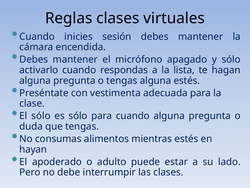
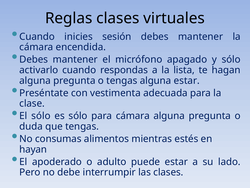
alguna estés: estés -> estar (187, 80)
para cuando: cuando -> cámara (133, 116)
